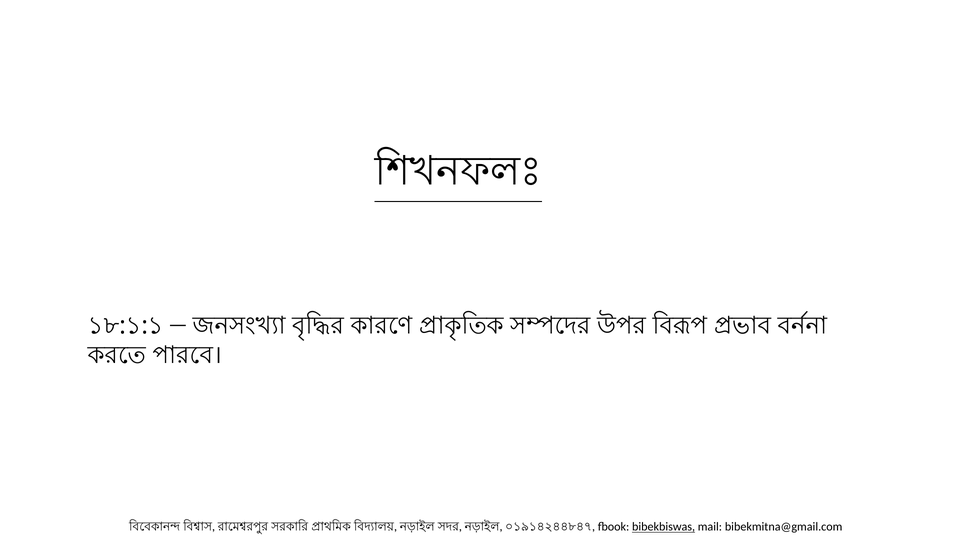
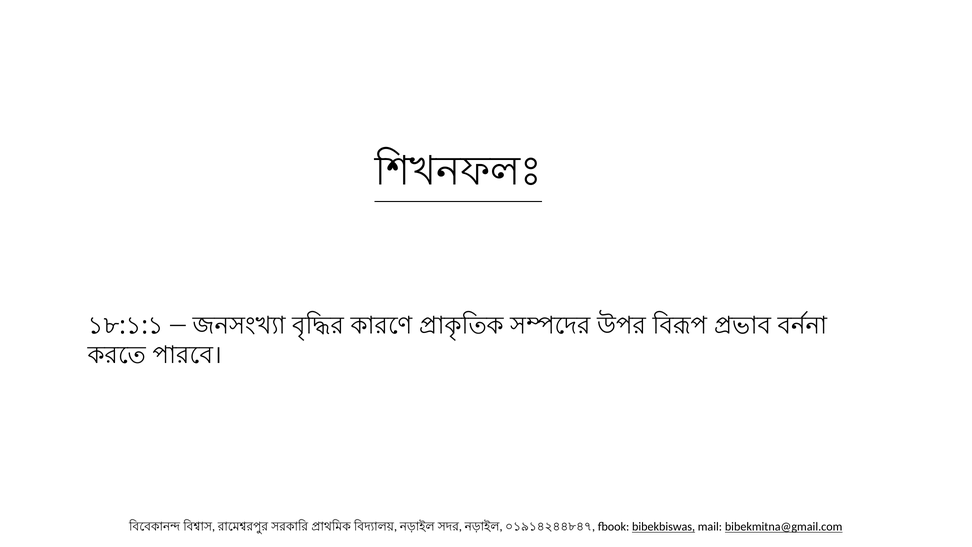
bibekmitna@gmail.com underline: none -> present (784, 527)
